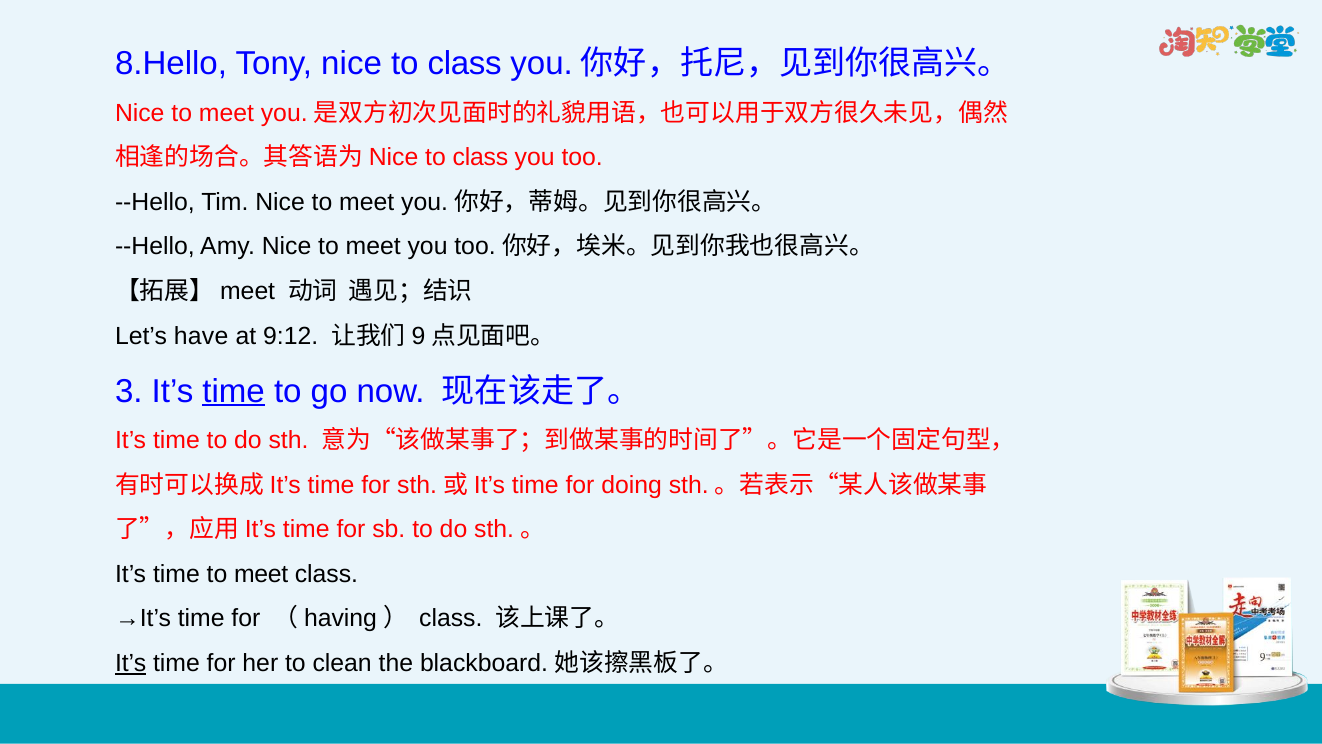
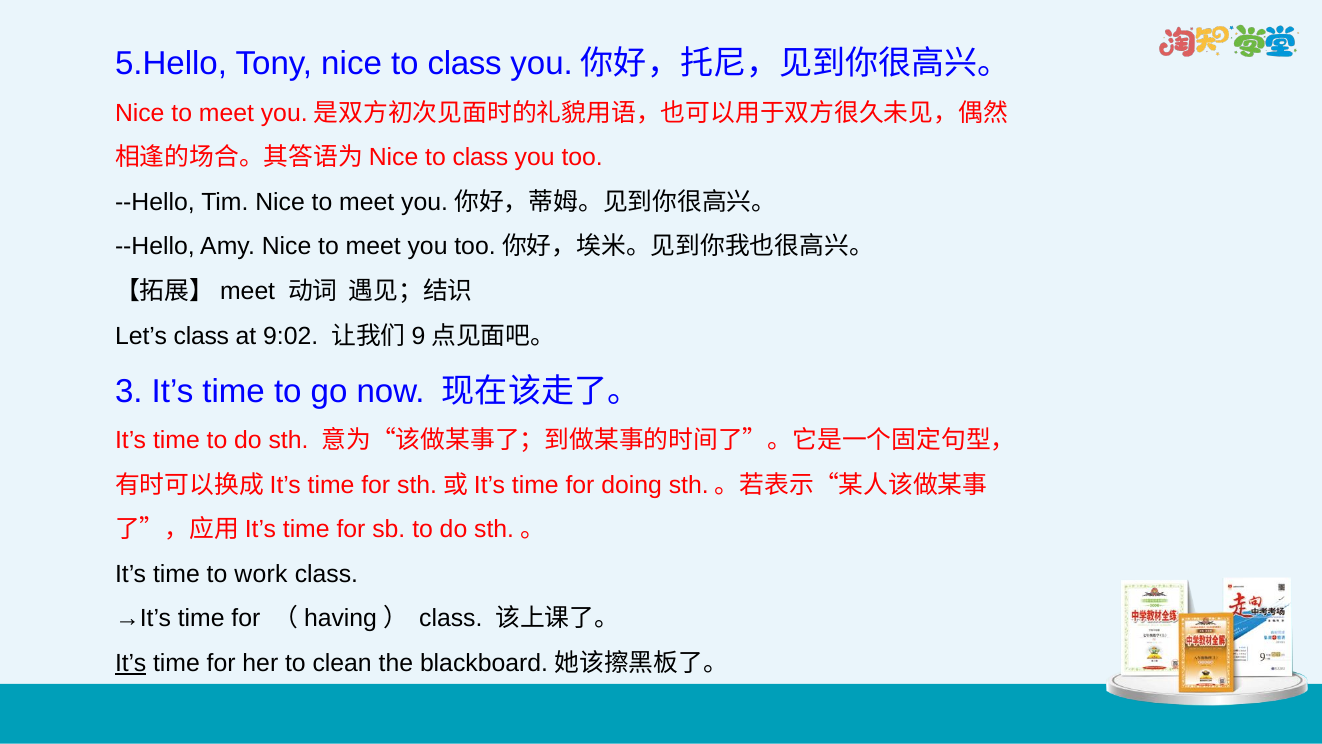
8.Hello: 8.Hello -> 5.Hello (171, 64)
Let’s have: have -> class (201, 336)
9:12: 9:12 -> 9:02 (291, 336)
time underline: present -> none (234, 391)
time to meet: meet -> work (261, 574)
